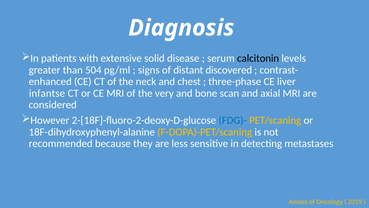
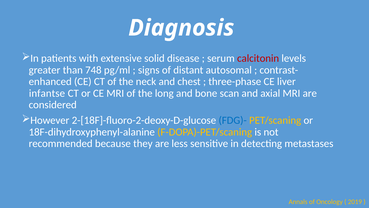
calcitonin colour: black -> red (258, 58)
504: 504 -> 748 (93, 70)
discovered: discovered -> autosomal (229, 70)
very: very -> long (164, 93)
